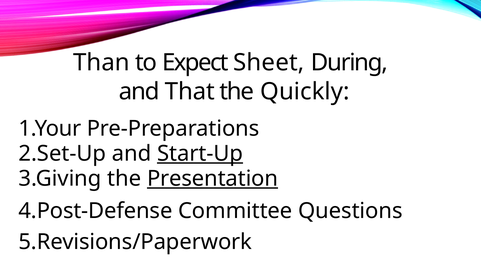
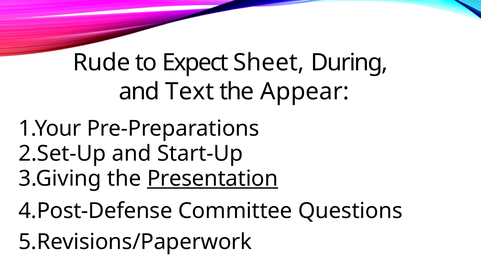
Than: Than -> Rude (102, 63)
That: That -> Text (190, 92)
Quickly: Quickly -> Appear (305, 92)
Start-Up underline: present -> none (200, 154)
